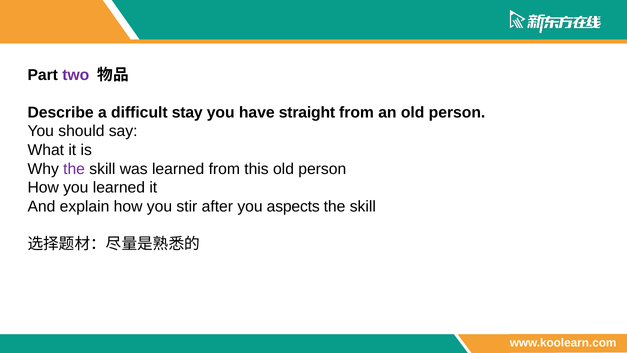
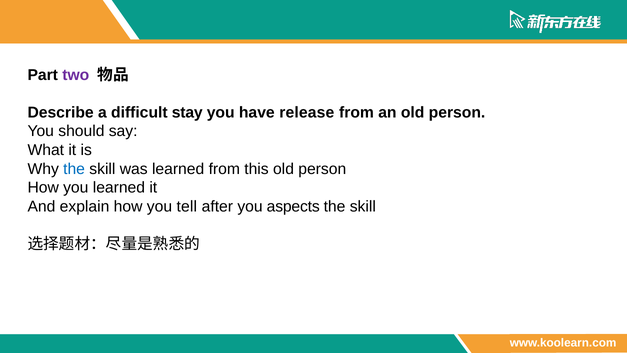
straight: straight -> release (307, 112)
the colour: purple -> blue (74, 169)
stir: stir -> tell (187, 206)
